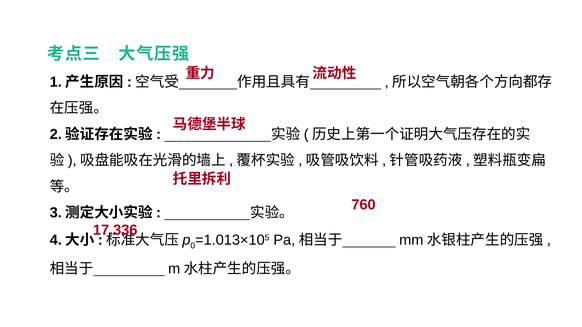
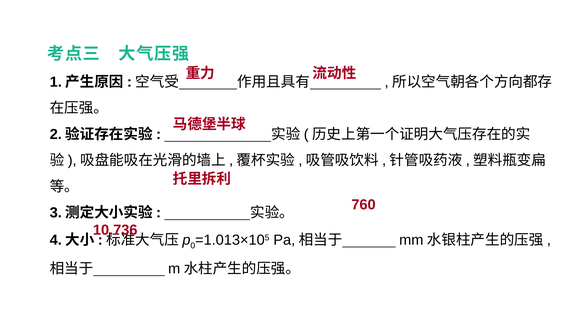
17.336: 17.336 -> 10.736 (115, 230)
